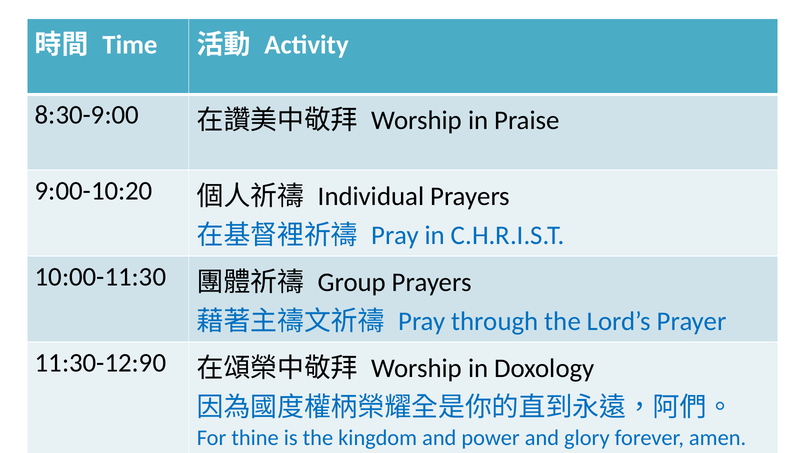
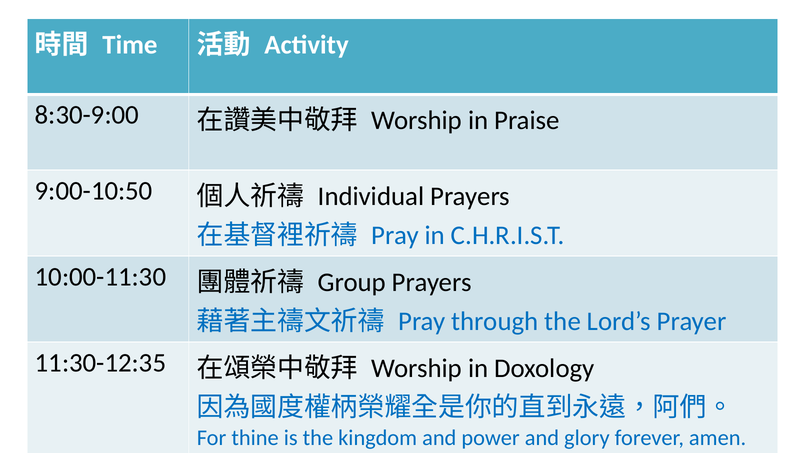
9:00-10:20: 9:00-10:20 -> 9:00-10:50 (94, 191)
11:30-12:90: 11:30-12:90 -> 11:30-12:35 (100, 363)
